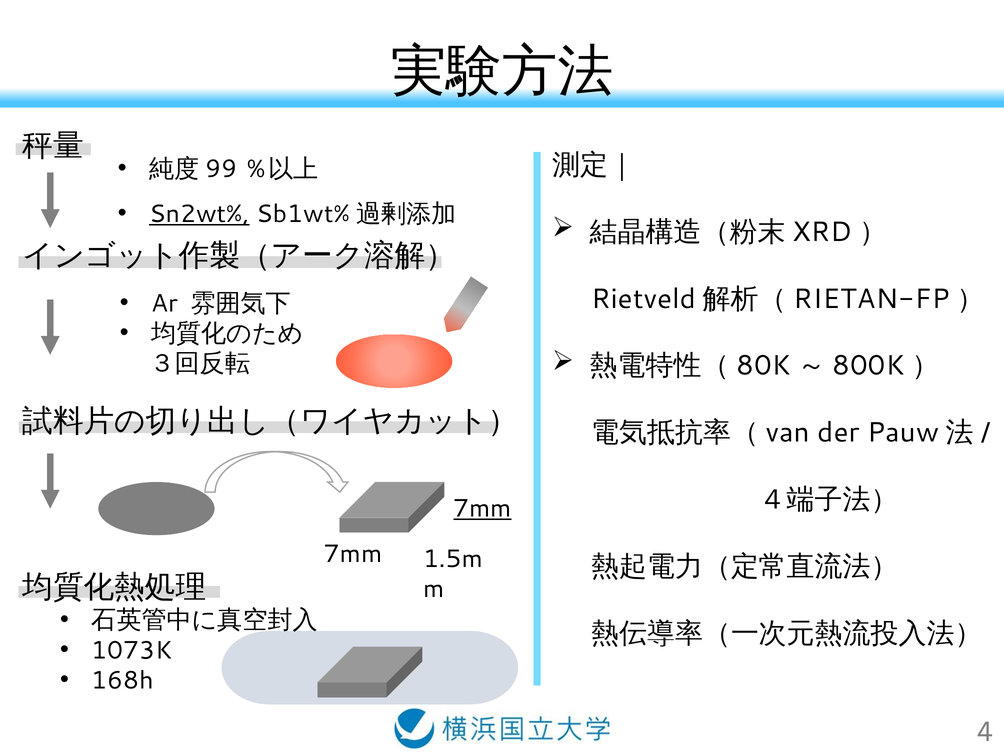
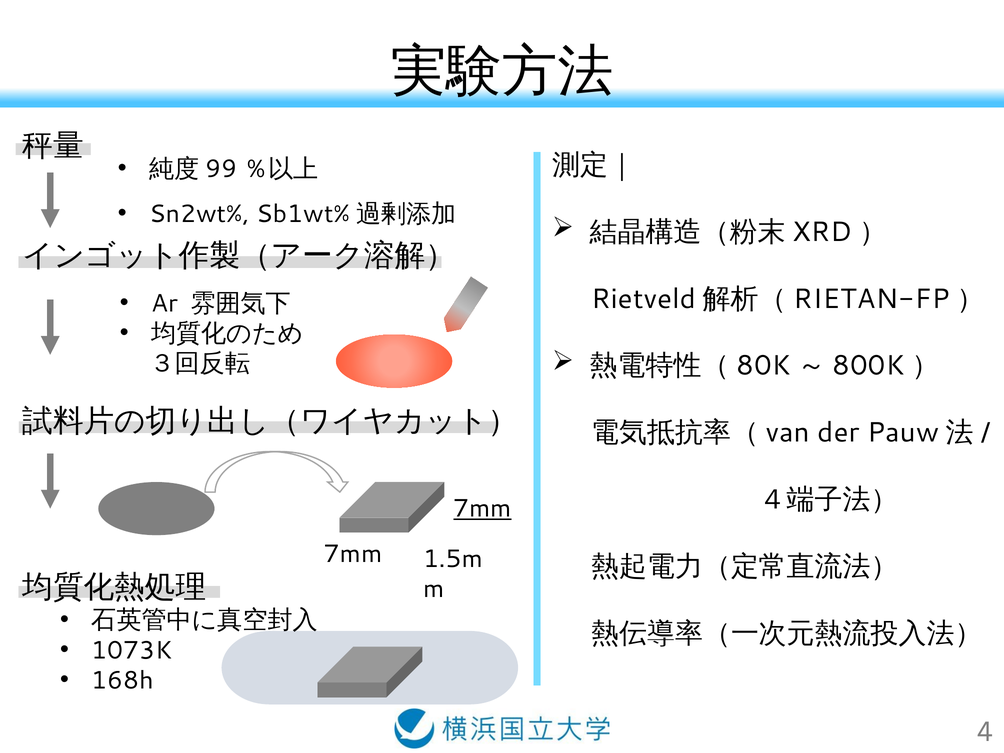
Sn2wt% underline: present -> none (199, 214)
